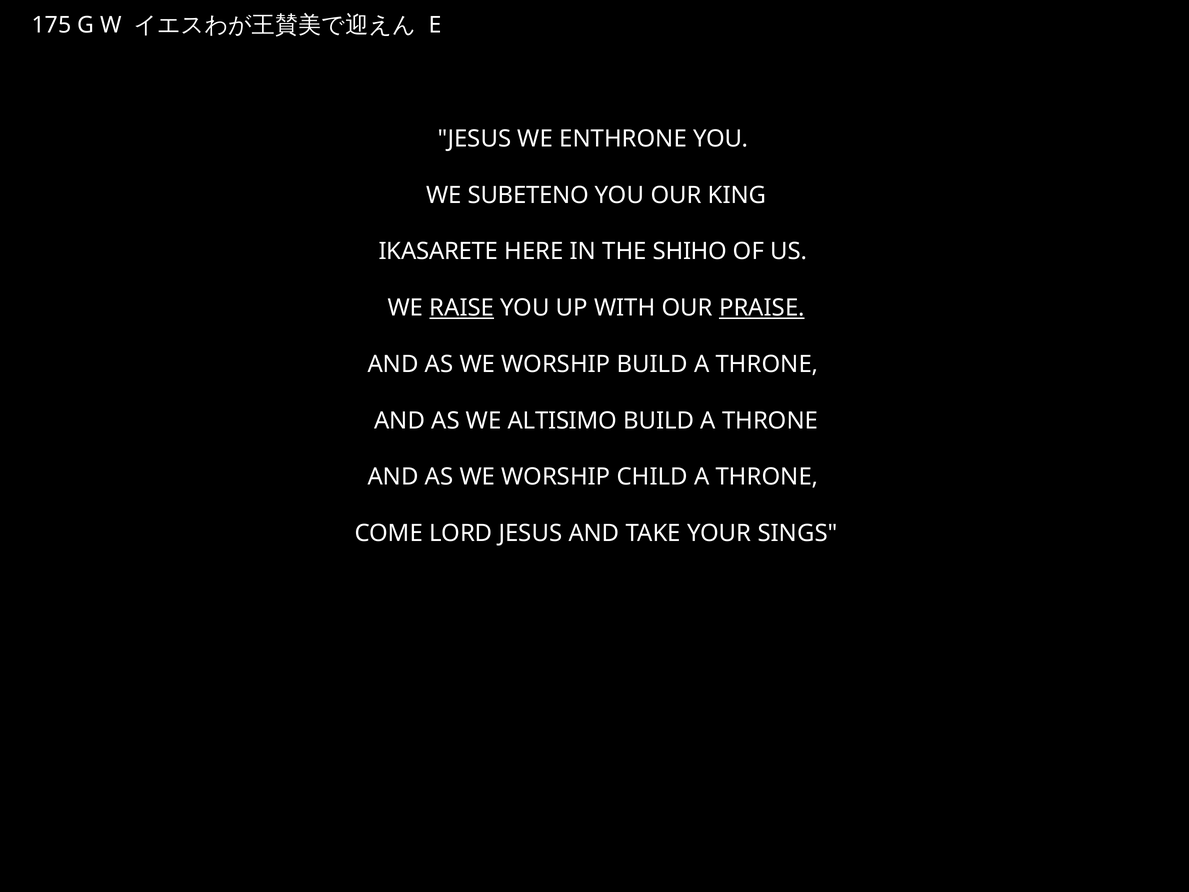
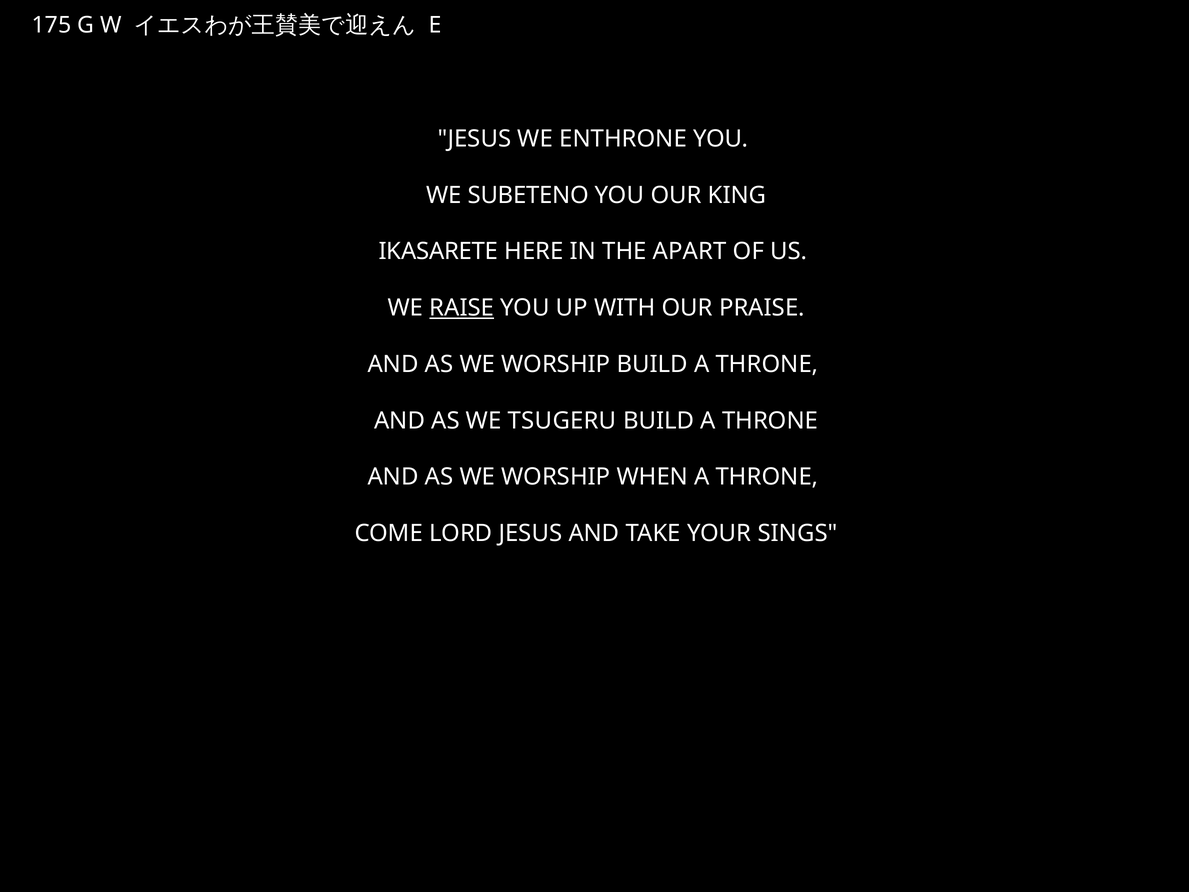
SHIHO: SHIHO -> APART (690, 251)
PRAISE underline: present -> none (762, 308)
ALTISIMO: ALTISIMO -> TSUGERU (562, 421)
CHILD: CHILD -> WHEN (652, 477)
